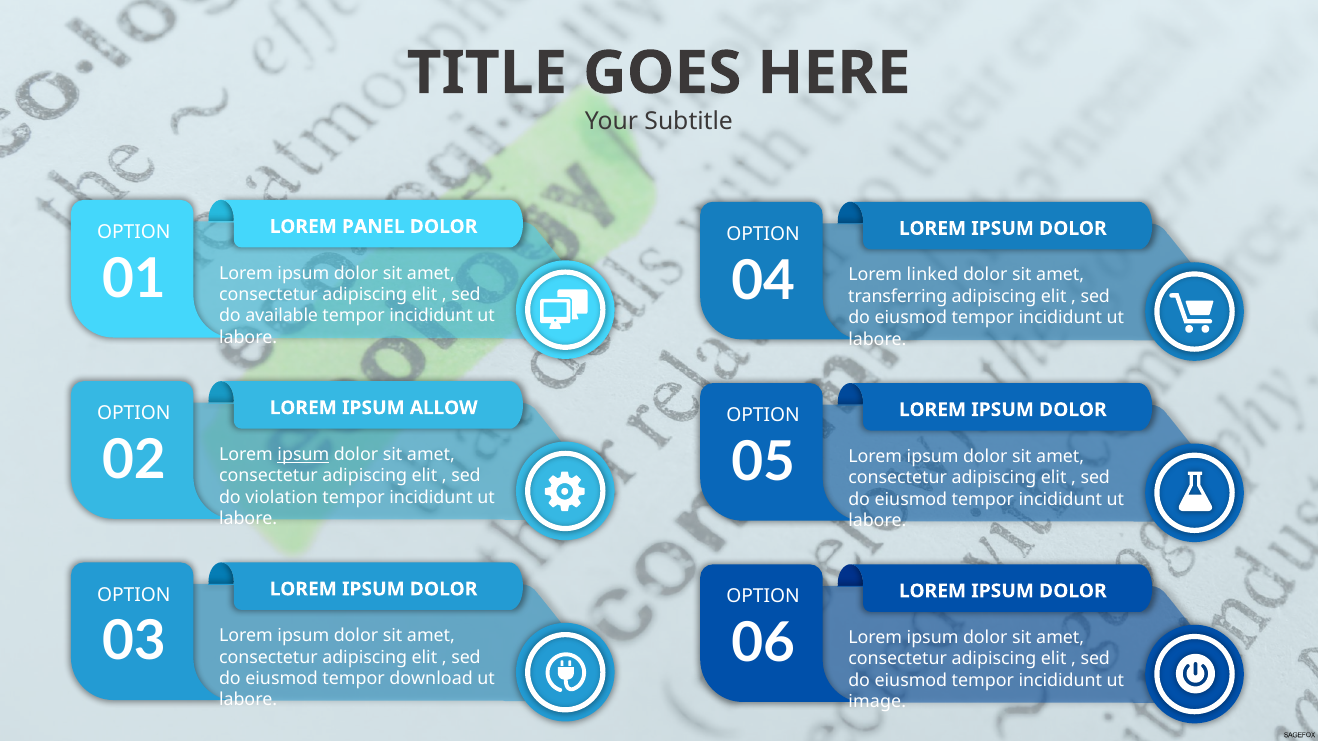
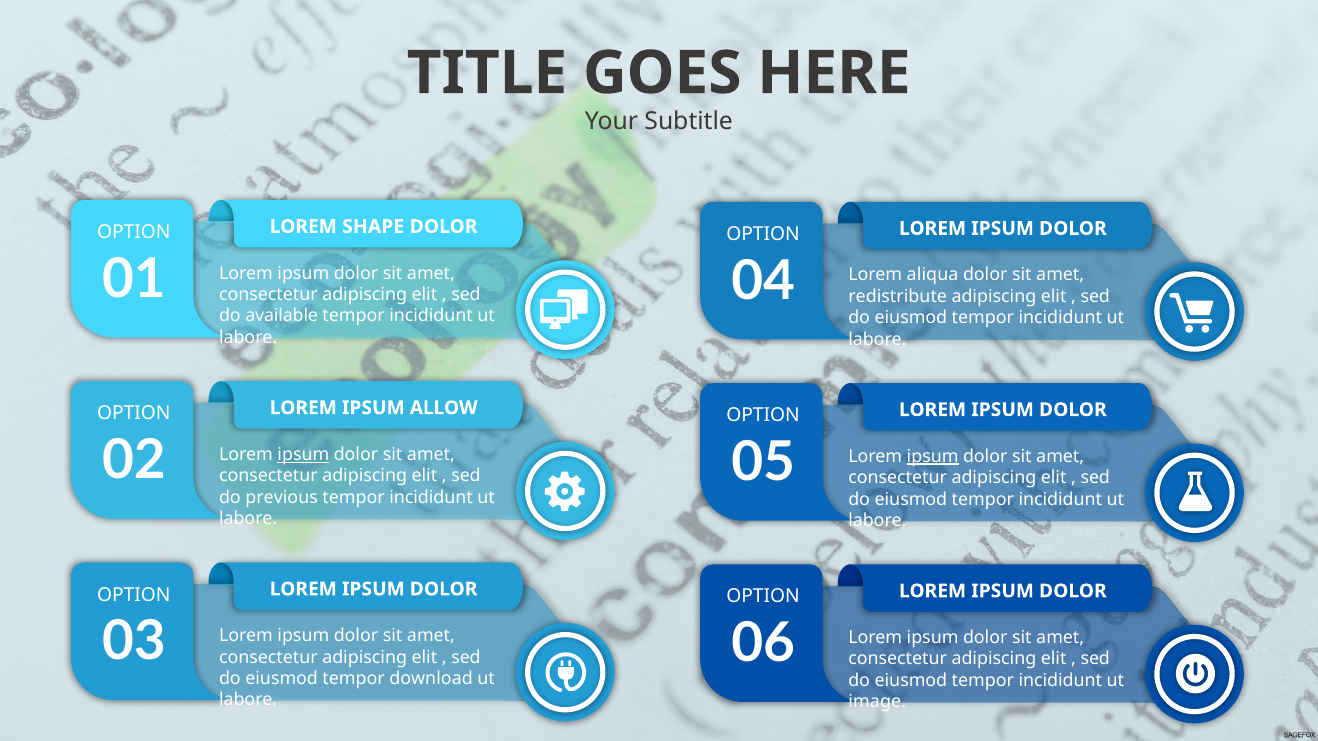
PANEL: PANEL -> SHAPE (373, 227)
linked: linked -> aliqua (933, 275)
transferring: transferring -> redistribute (898, 297)
ipsum underline: none -> present (933, 457)
violation: violation -> previous (282, 498)
